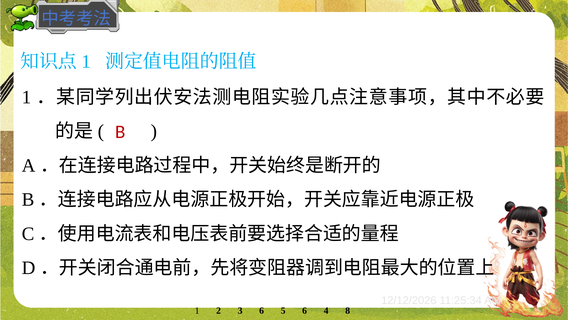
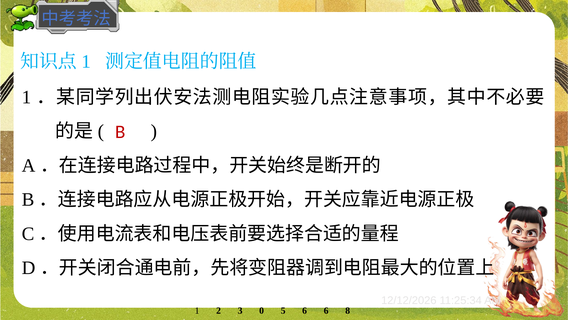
3 6: 6 -> 0 (262, 310)
6 4: 4 -> 6 (326, 310)
